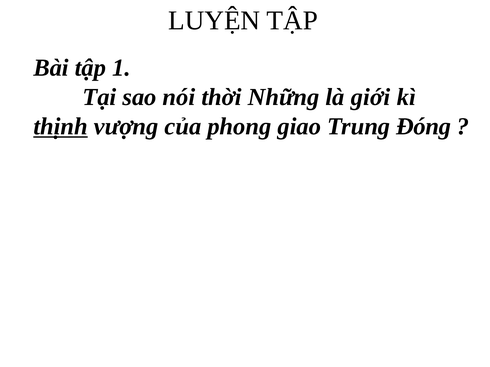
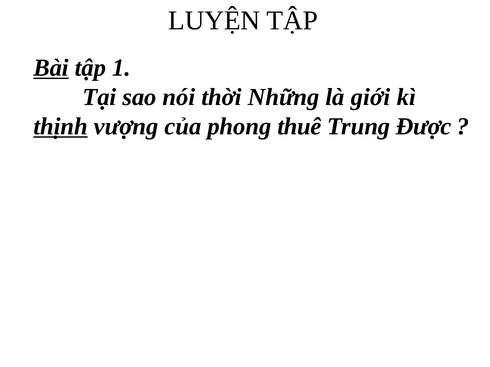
Bài underline: none -> present (51, 68)
giao: giao -> thuê (299, 127)
Đóng: Đóng -> Được (424, 127)
